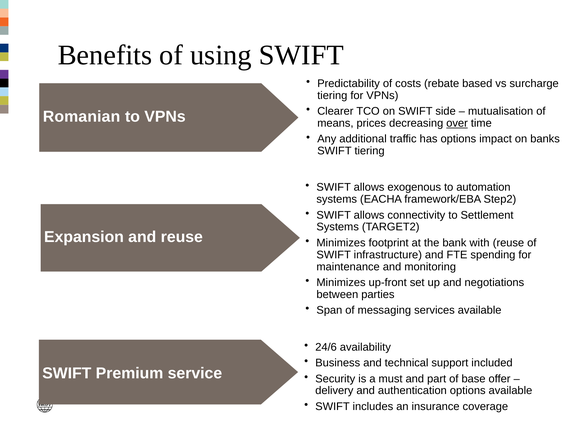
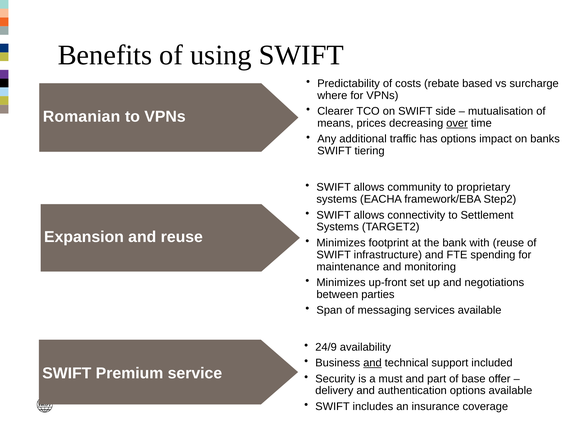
tiering: tiering -> where (332, 95)
exogenous: exogenous -> community (414, 187)
automation: automation -> proprietary (483, 187)
24/6: 24/6 -> 24/9 (326, 347)
and underline: none -> present (372, 363)
